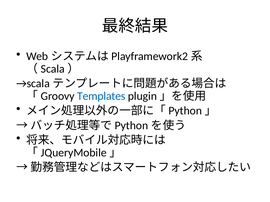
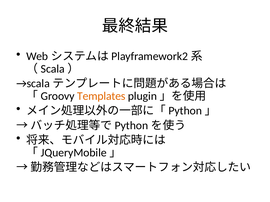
Templates colour: blue -> orange (101, 96)
